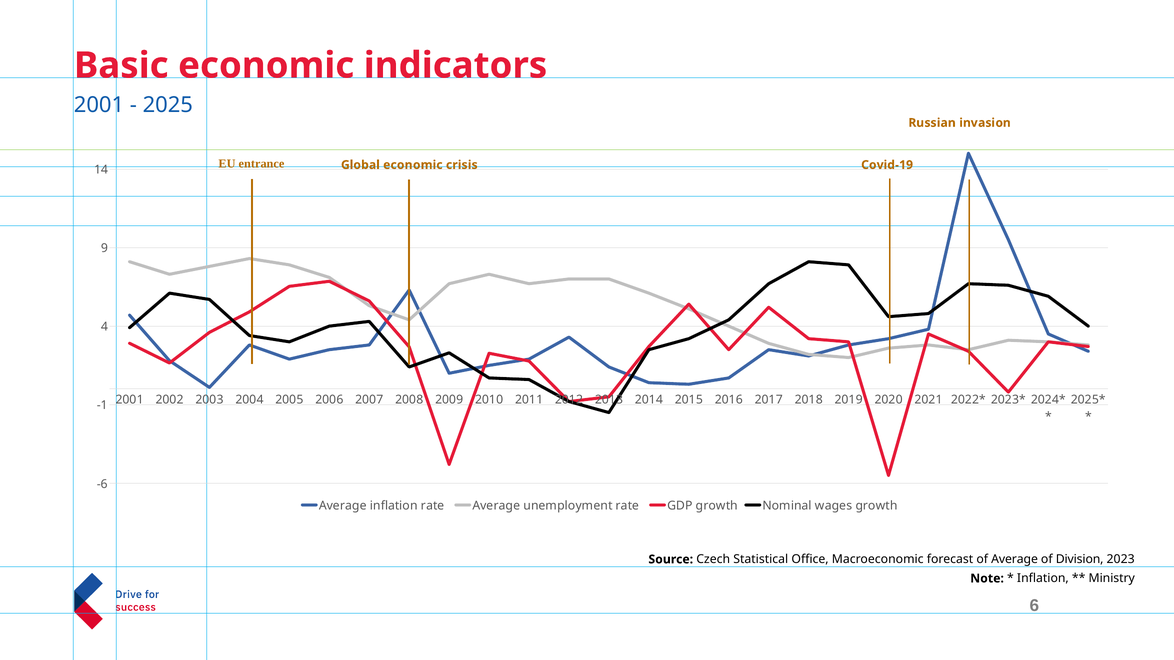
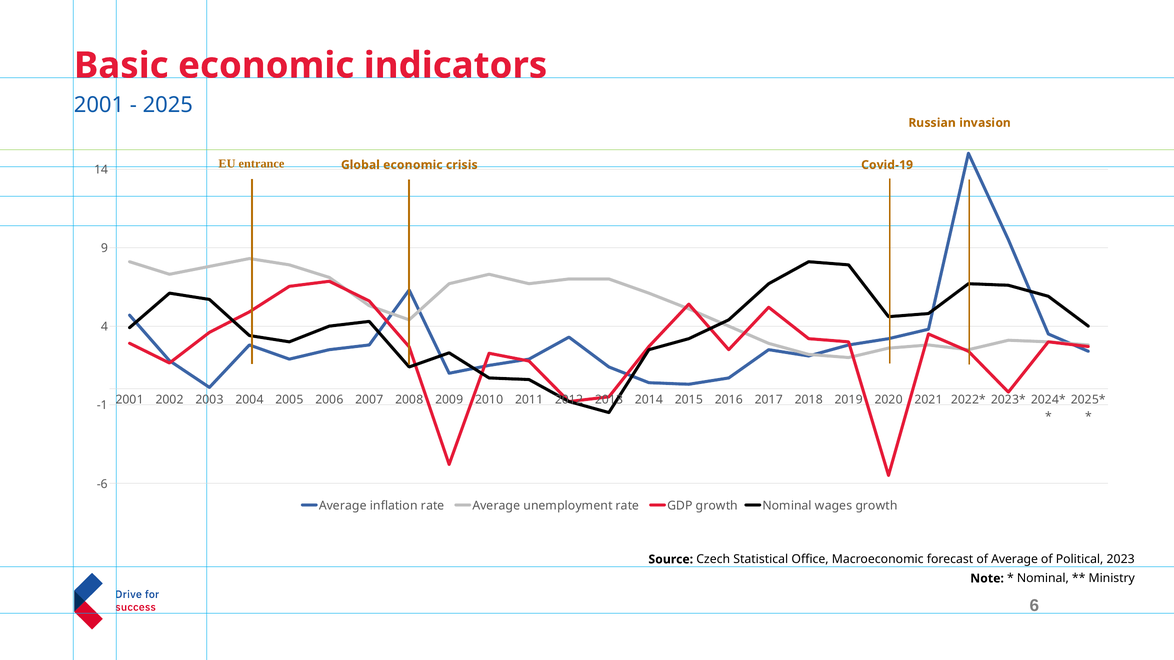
Division: Division -> Political (1080, 560)
Inflation: Inflation -> Nominal (1043, 579)
